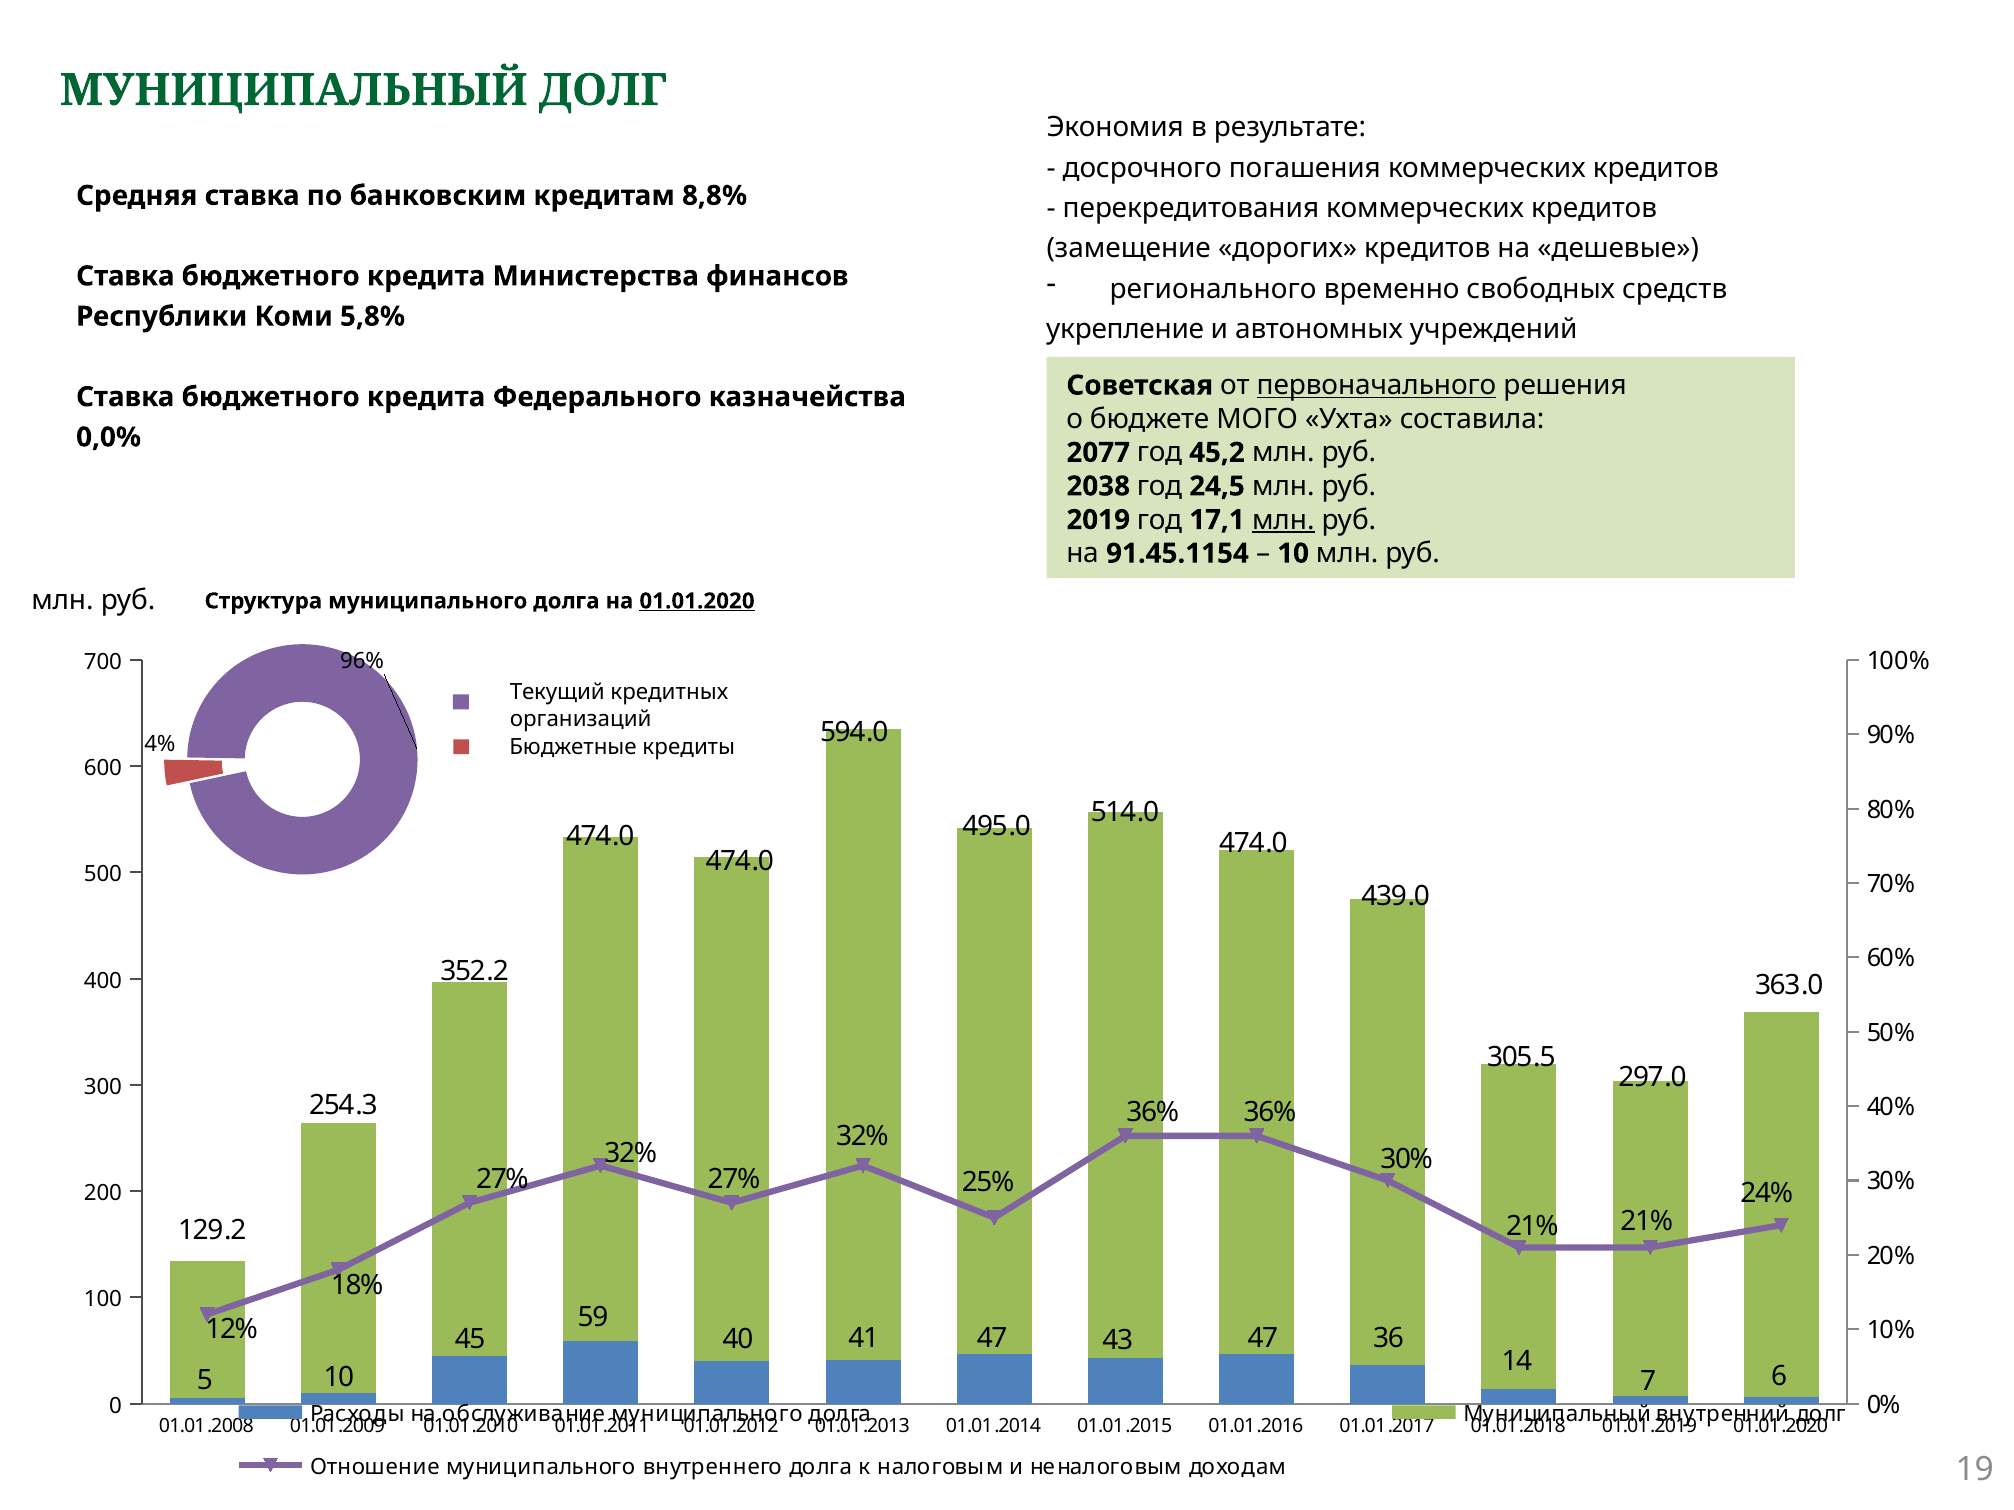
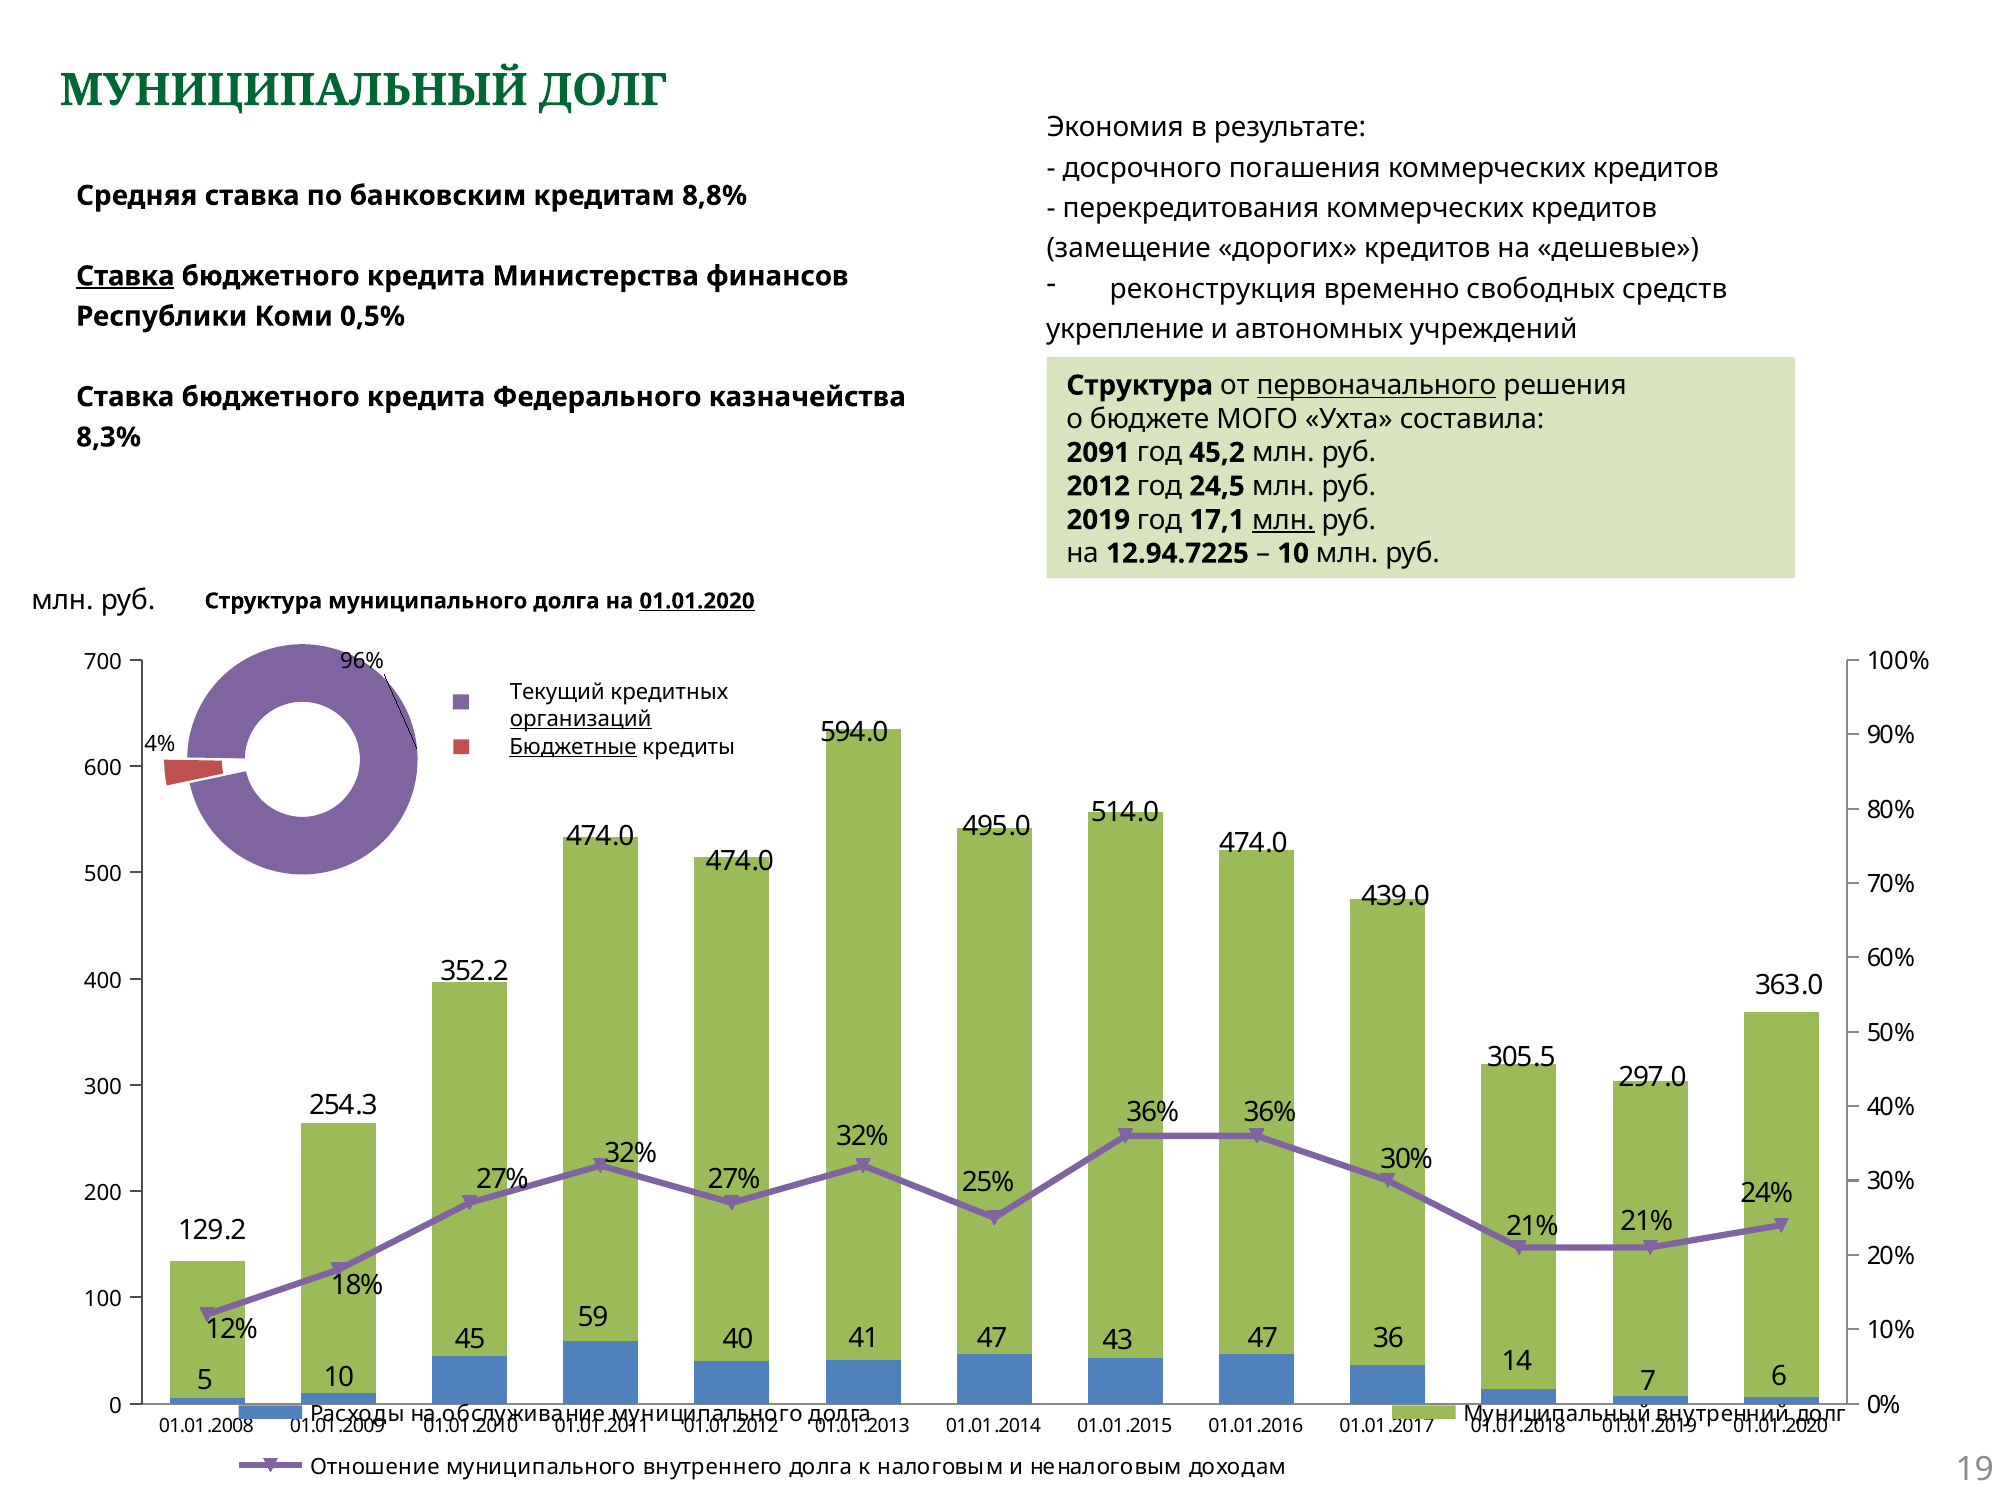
Ставка underline: none -> present (125, 276)
регионального: регионального -> реконструкция (1213, 289)
5,8%: 5,8% -> 0,5% (373, 317)
Советская: Советская -> Структура (1140, 386)
0,0%: 0,0% -> 8,3% (109, 437)
2077: 2077 -> 2091 (1098, 453)
2038: 2038 -> 2012 (1098, 486)
91.45.1154: 91.45.1154 -> 12.94.7225 (1177, 554)
организаций underline: none -> present (581, 719)
Бюджетные underline: none -> present (573, 747)
